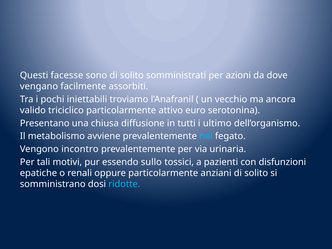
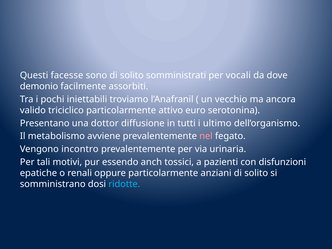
azioni: azioni -> vocali (238, 75)
vengano: vengano -> demonio (39, 86)
chiusa: chiusa -> dottor (105, 123)
nel colour: light blue -> pink (206, 136)
sullo: sullo -> anch (151, 162)
